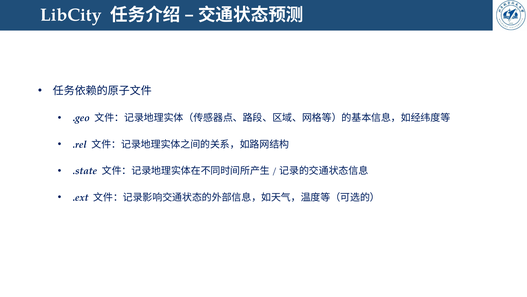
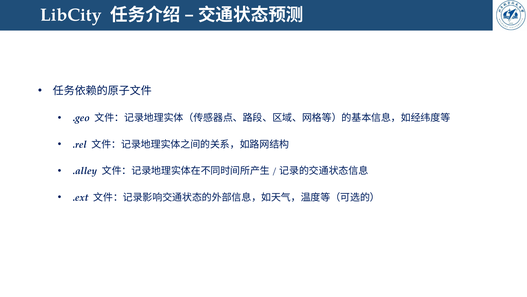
.state: .state -> .alley (85, 171)
